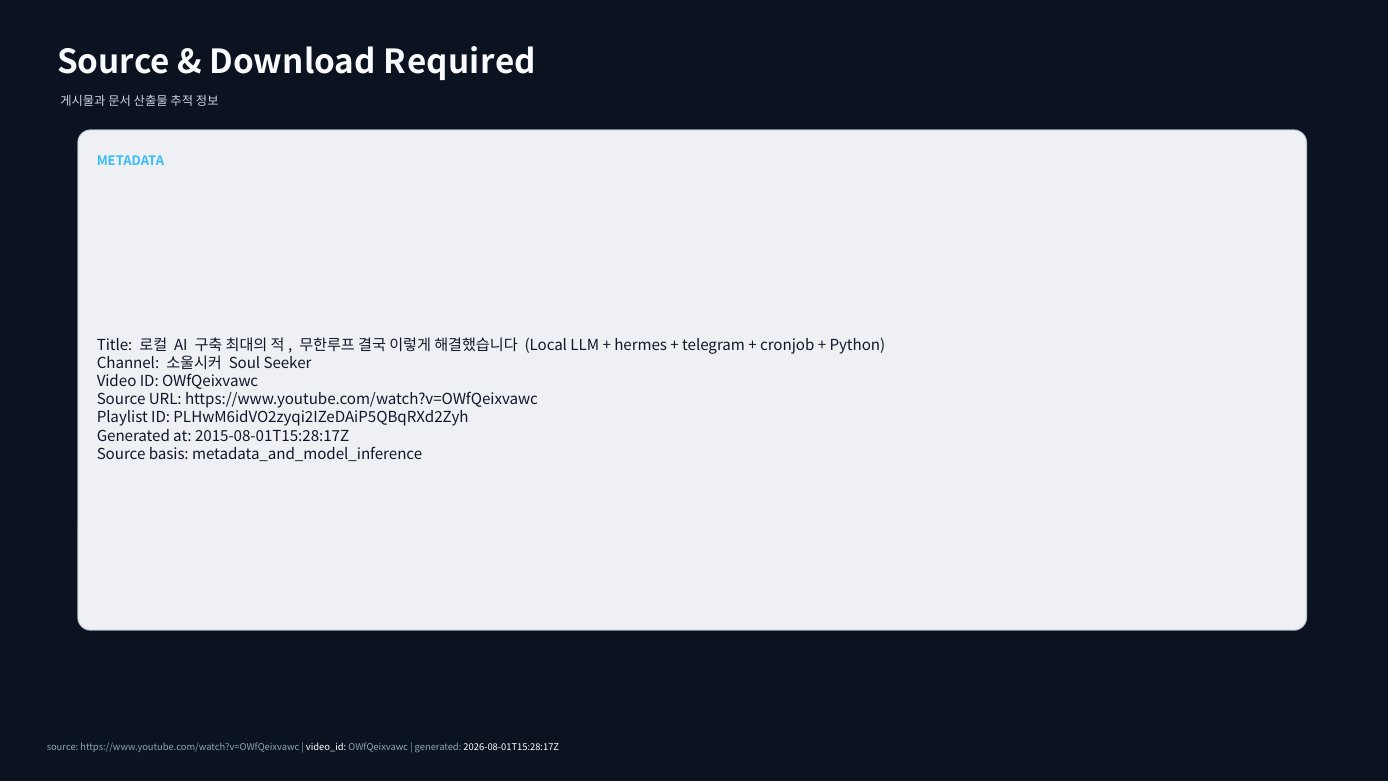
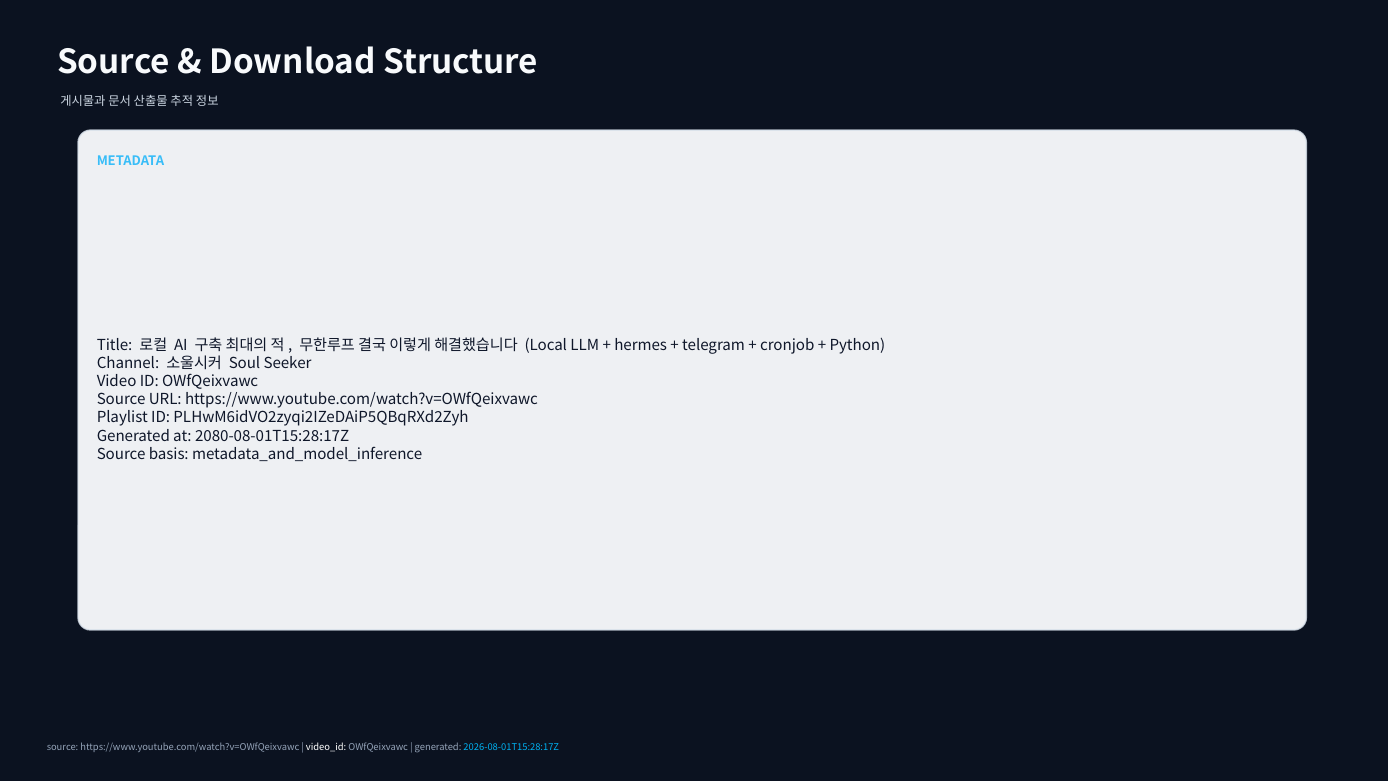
Required: Required -> Structure (460, 62)
2015-08-01T15:28:17Z: 2015-08-01T15:28:17Z -> 2080-08-01T15:28:17Z (272, 436)
2026-08-01T15:28:17Z colour: white -> light blue (511, 748)
